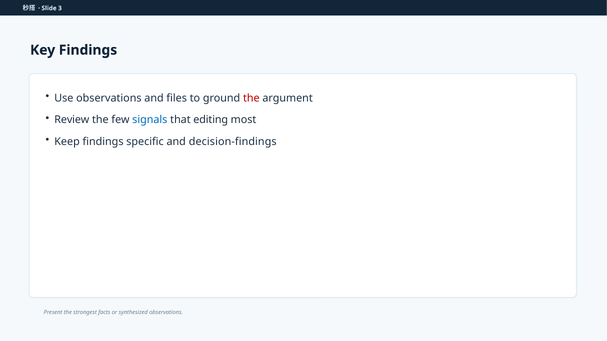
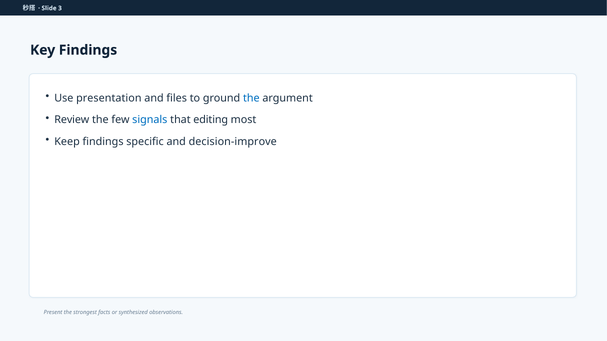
Use observations: observations -> presentation (109, 98)
the colour: red -> blue (251, 98)
decision-findings: decision-findings -> decision-improve (233, 142)
